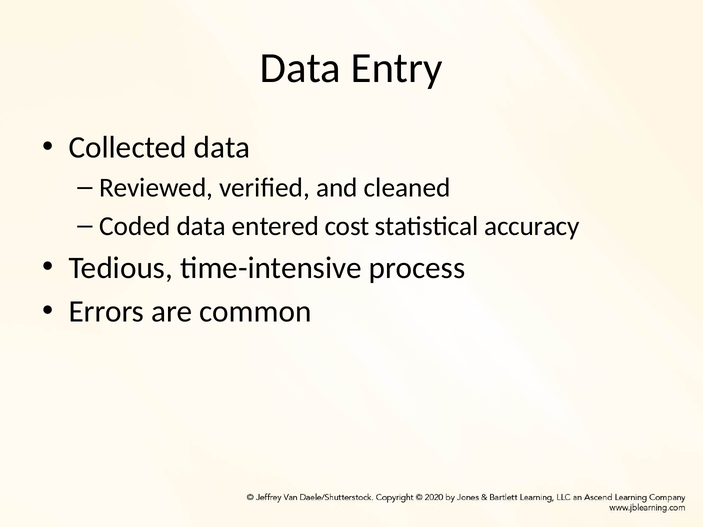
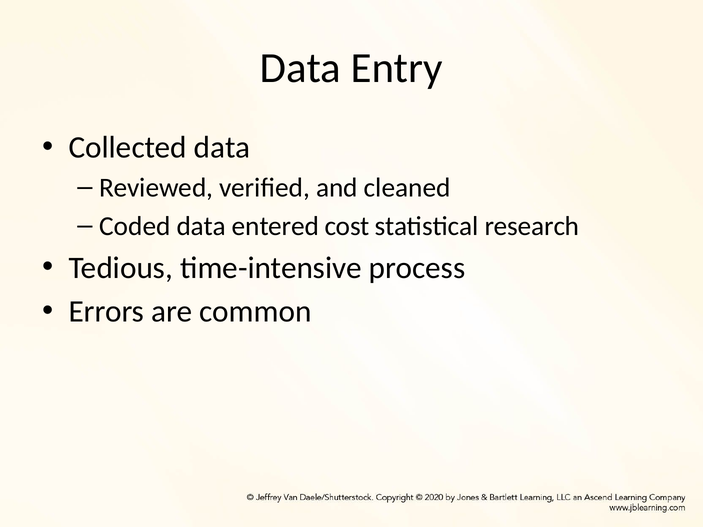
accuracy: accuracy -> research (532, 226)
